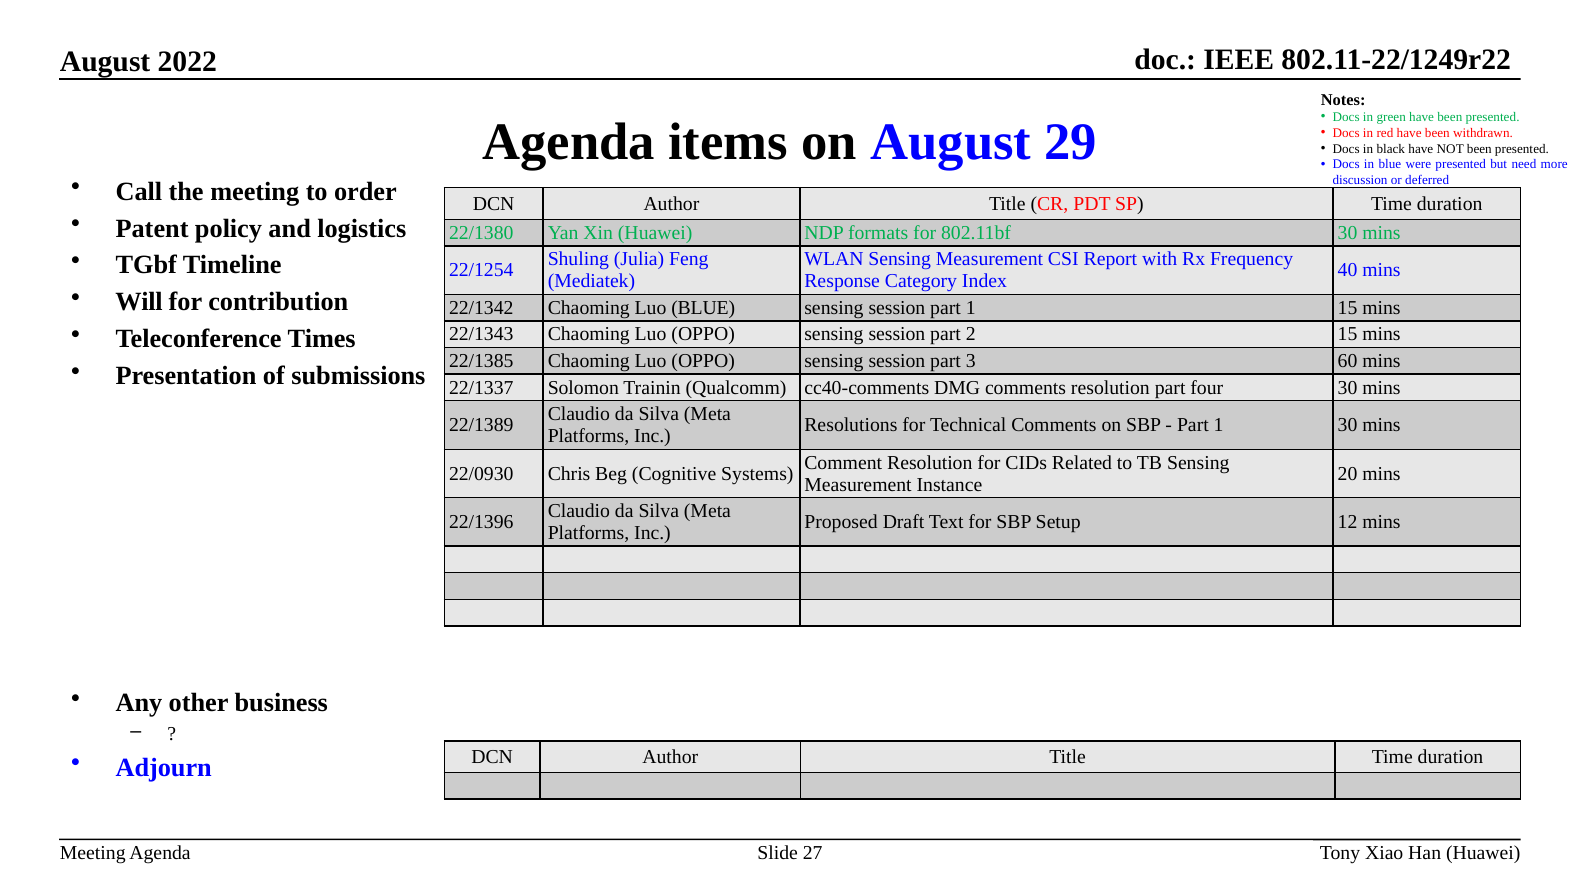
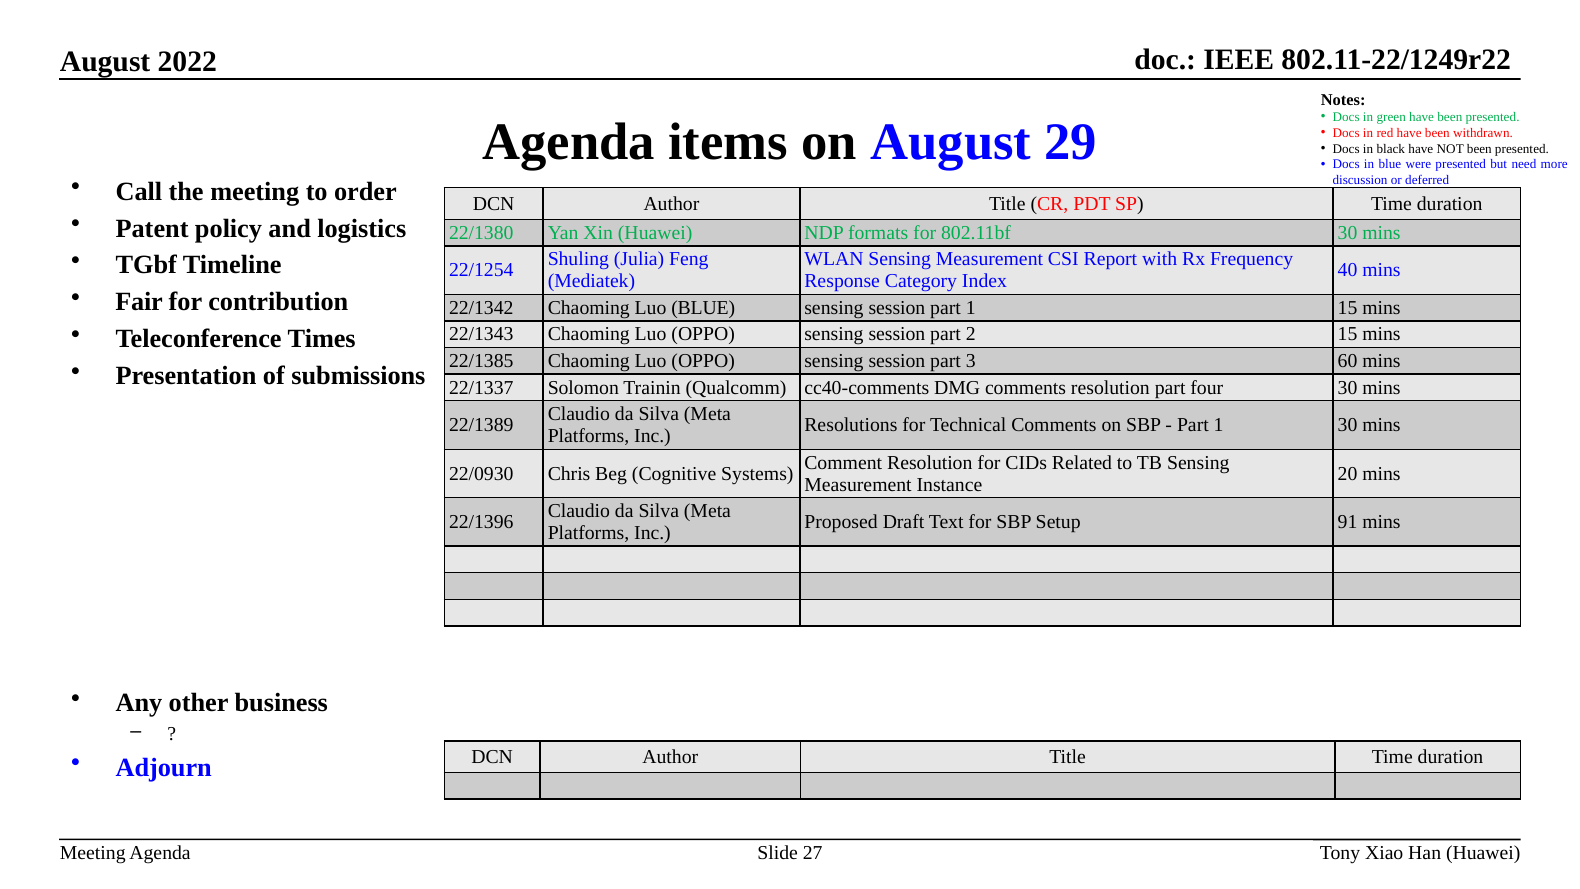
Will: Will -> Fair (139, 302)
12: 12 -> 91 (1348, 522)
